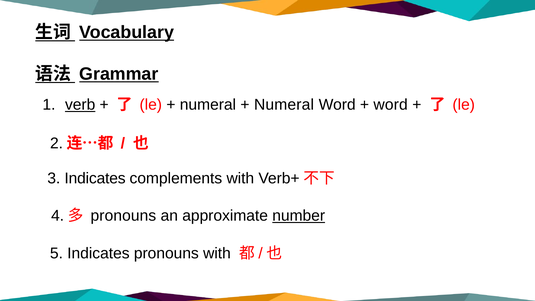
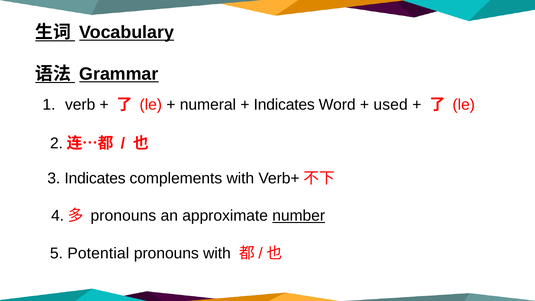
verb underline: present -> none (80, 105)
Numeral: Numeral -> Indicates (284, 105)
word: word -> used (391, 105)
5 Indicates: Indicates -> Potential (98, 253)
